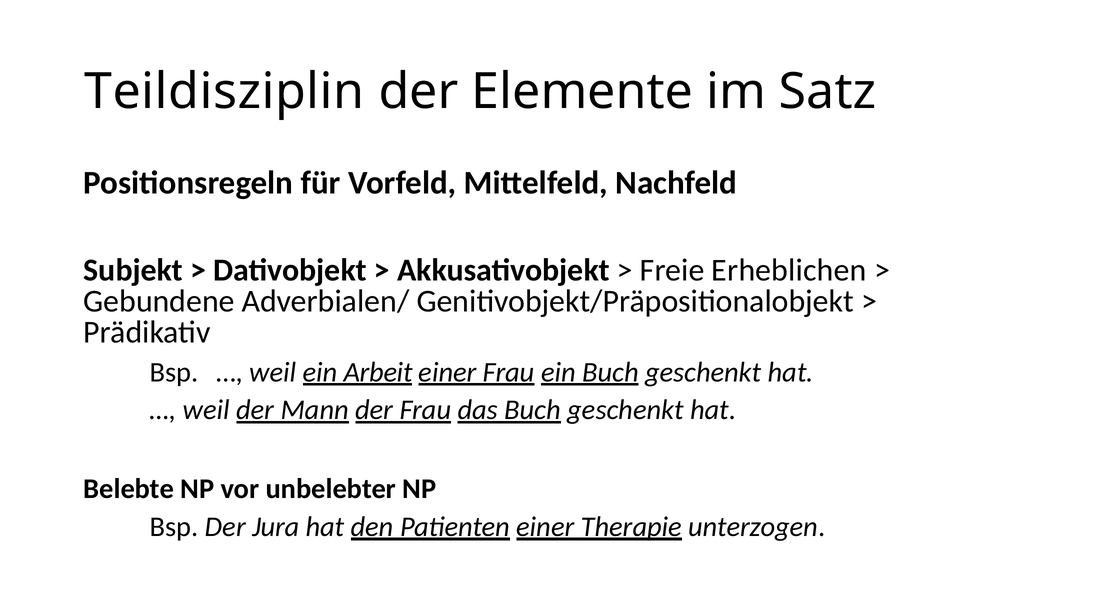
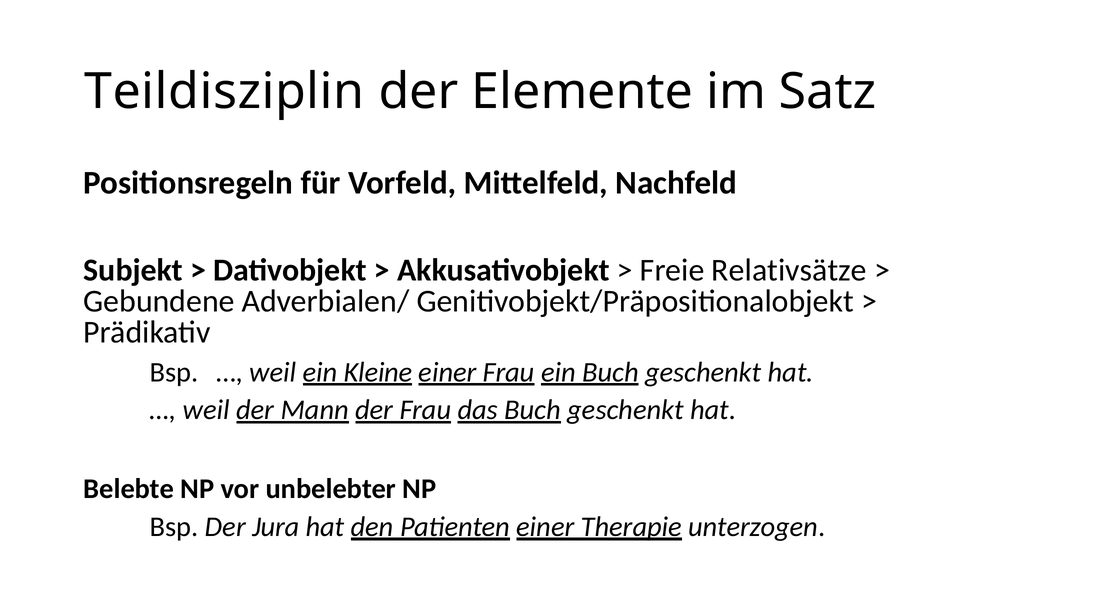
Erheblichen: Erheblichen -> Relativsätze (789, 271)
Arbeit: Arbeit -> Kleine (378, 372)
